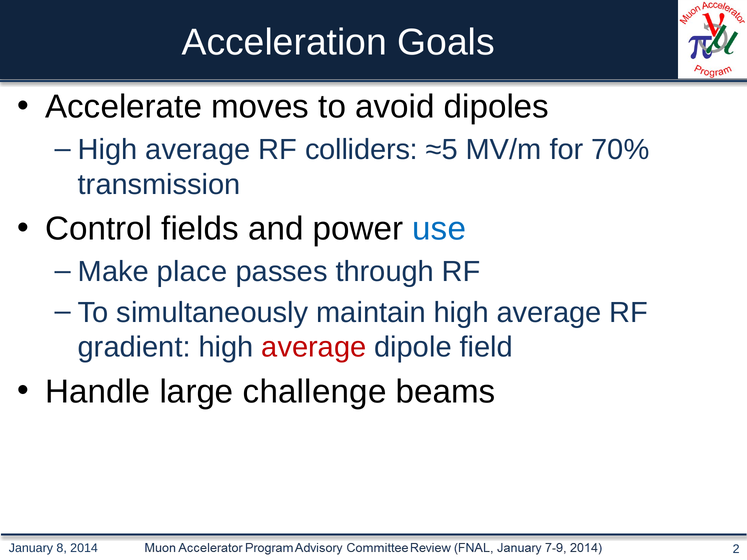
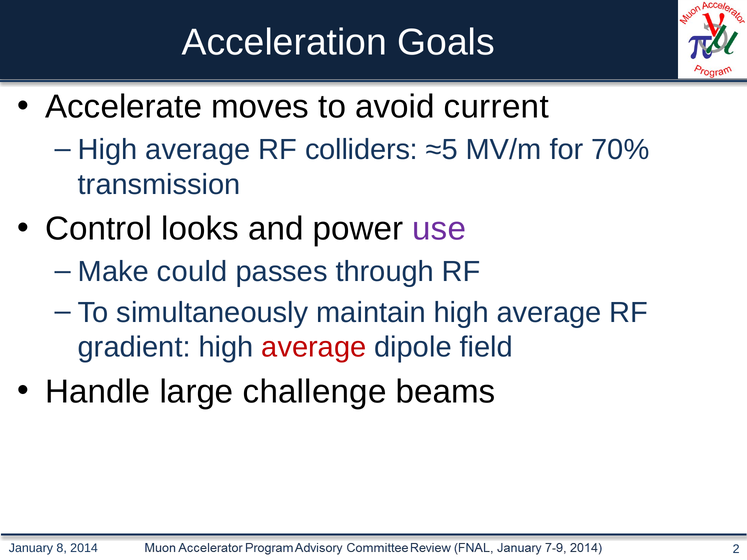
dipoles: dipoles -> current (496, 107)
fields: fields -> looks (200, 229)
use colour: blue -> purple (439, 229)
place: place -> could (192, 272)
